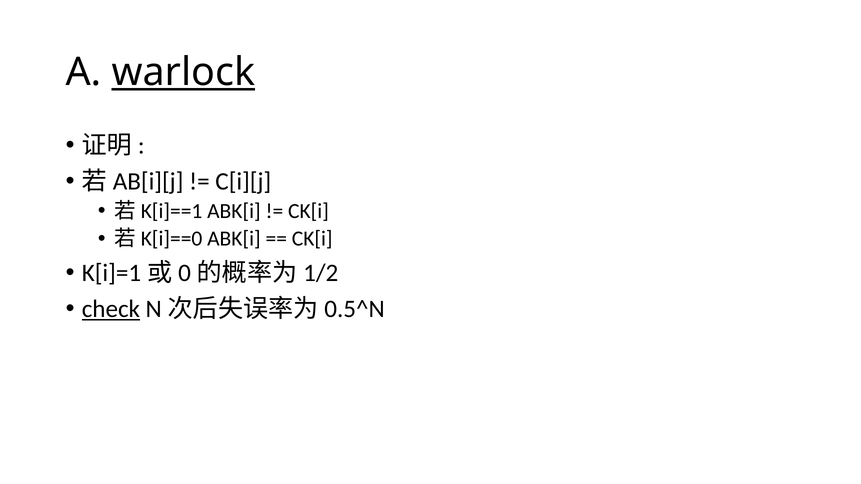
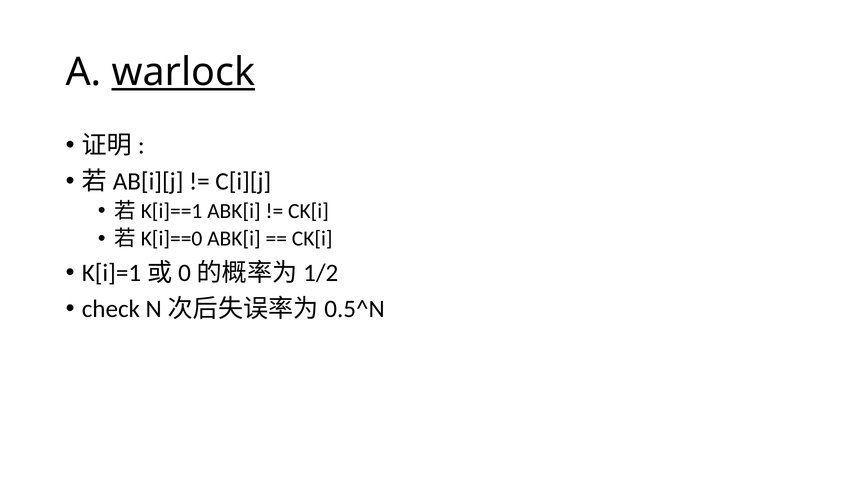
check underline: present -> none (111, 309)
